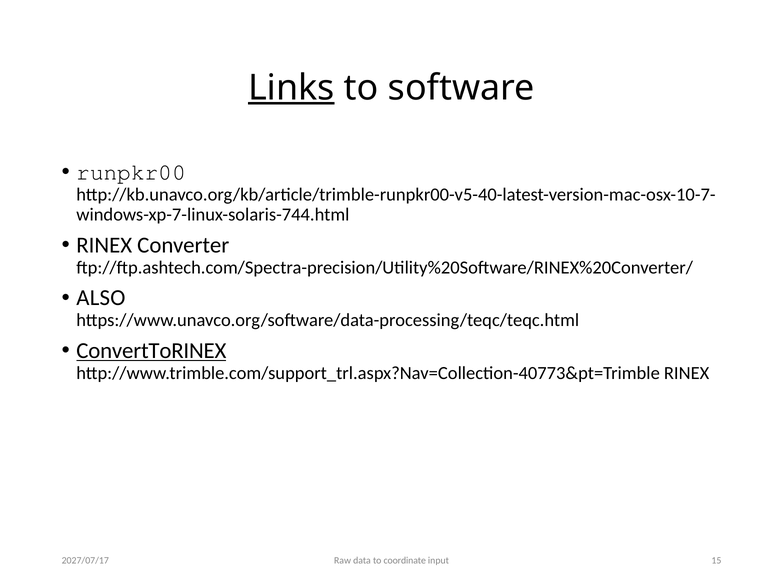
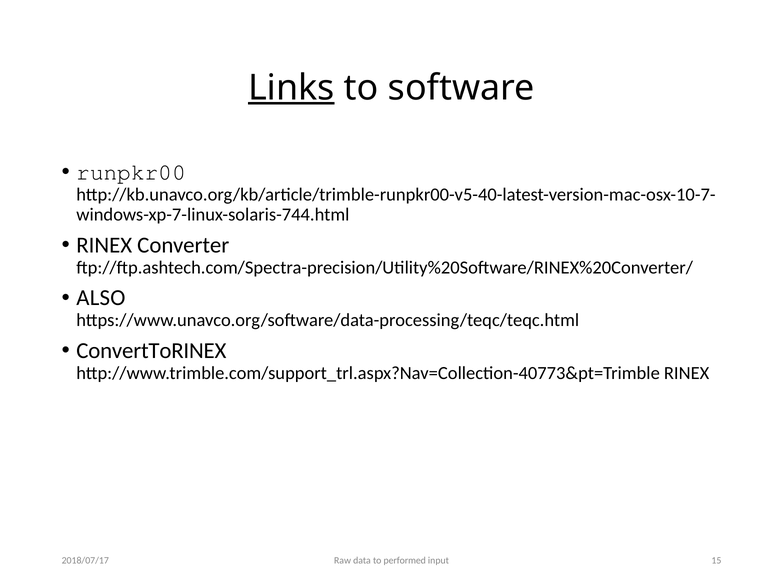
ConvertToRINEX underline: present -> none (151, 351)
coordinate: coordinate -> performed (405, 561)
2027/07/17: 2027/07/17 -> 2018/07/17 (85, 561)
